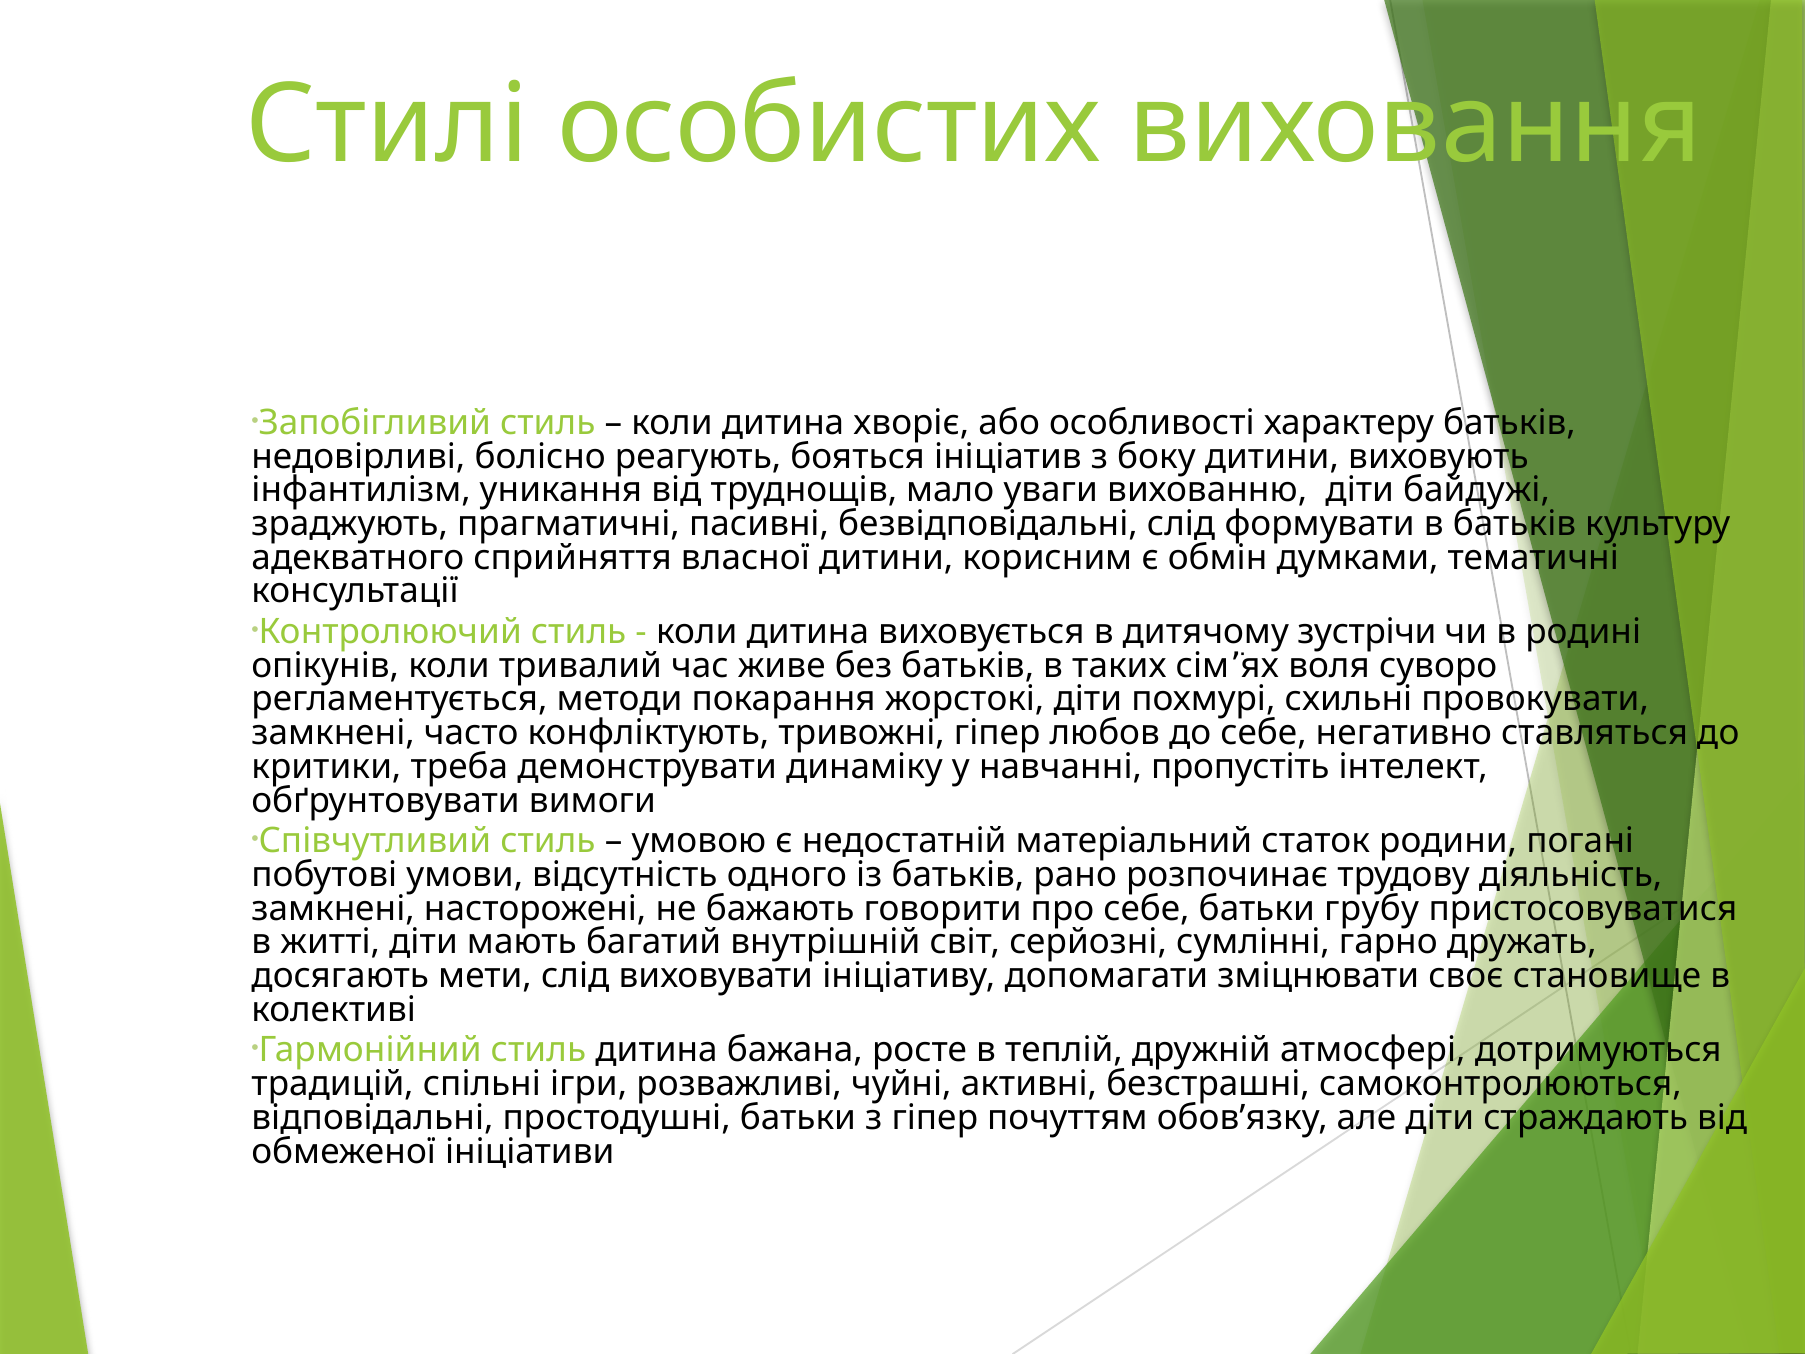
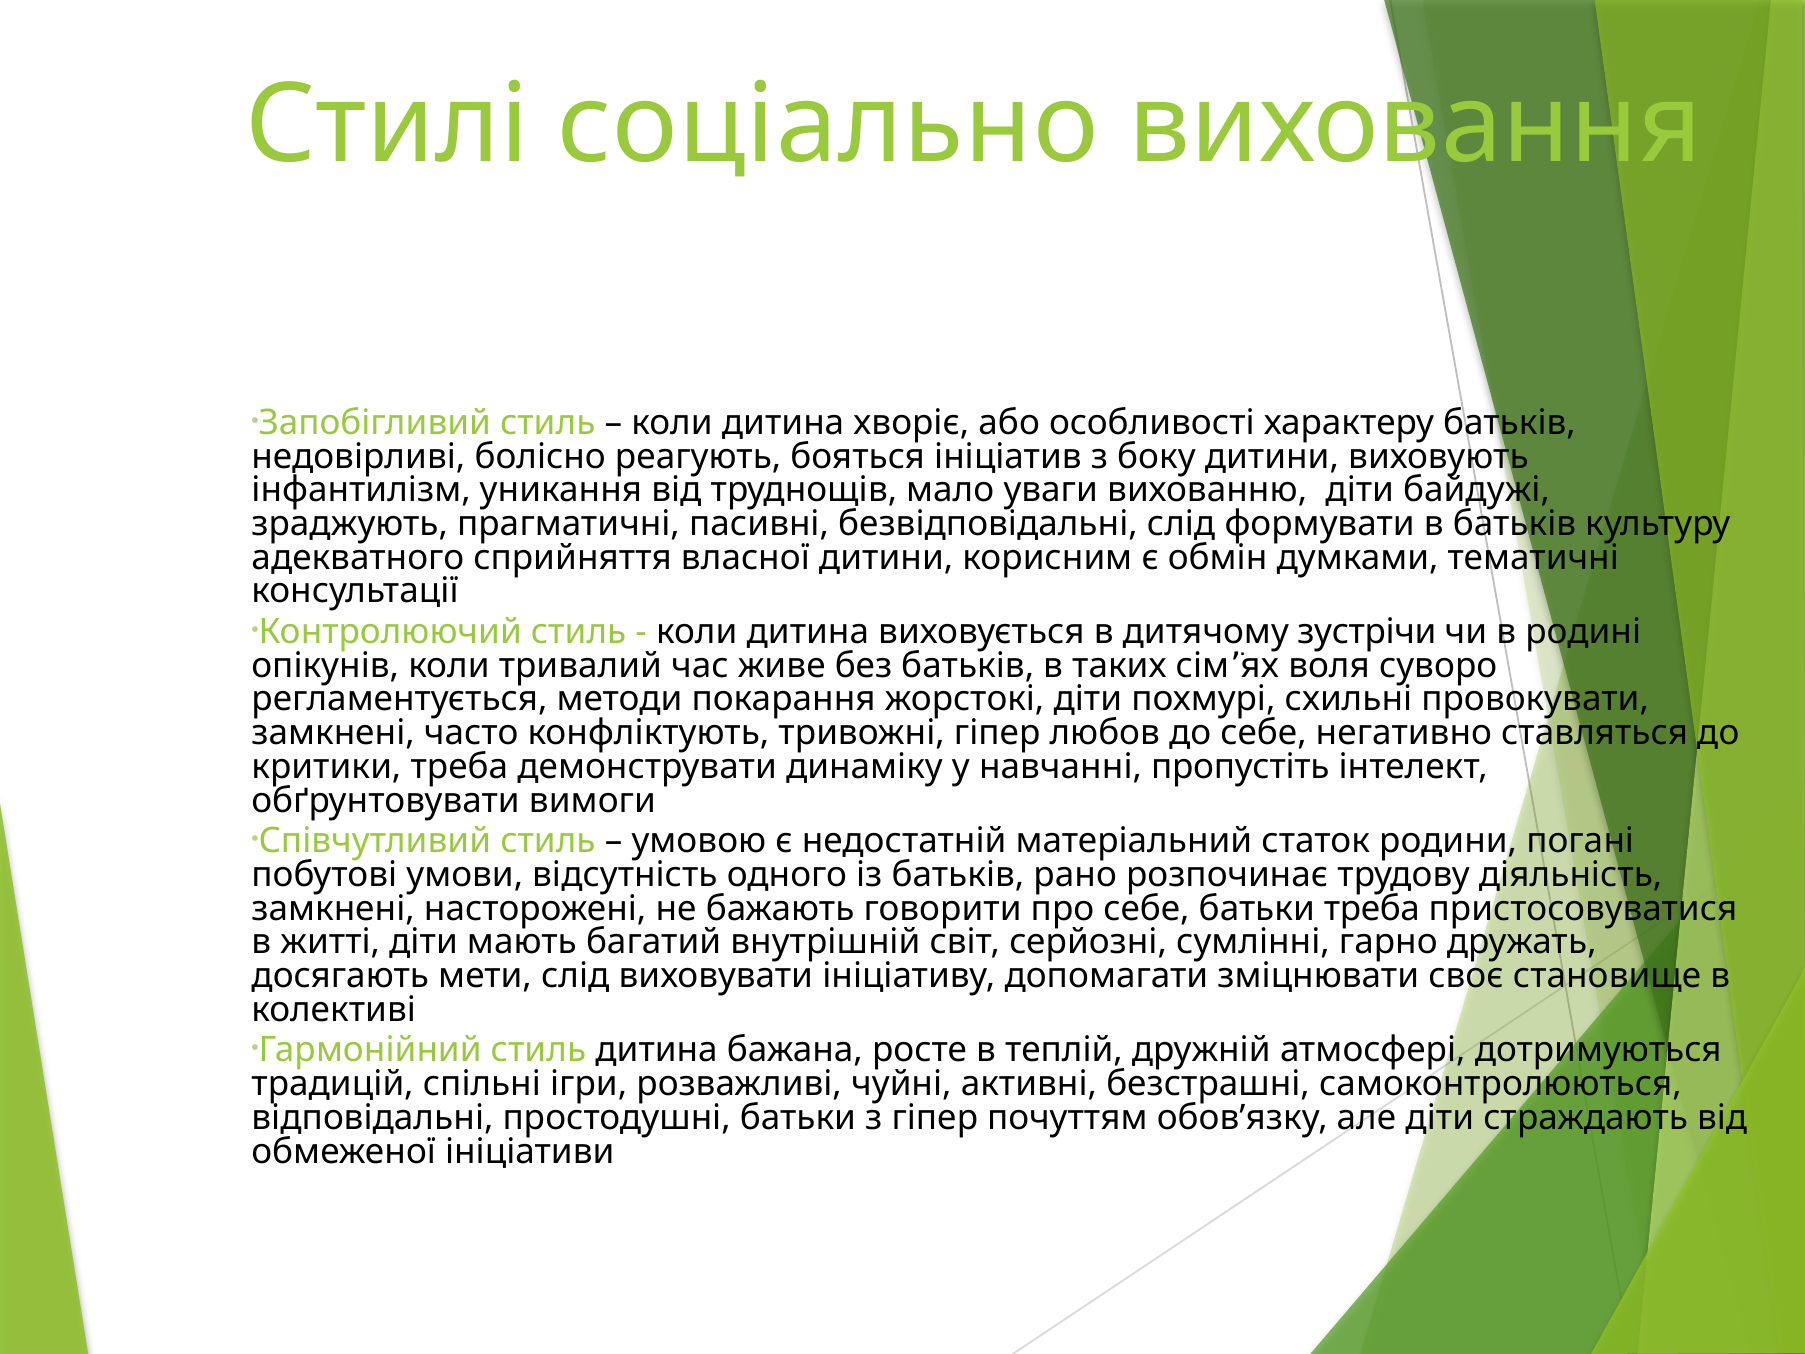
особистих: особистих -> соціально (828, 125)
батьки грубу: грубу -> треба (1372, 908)
